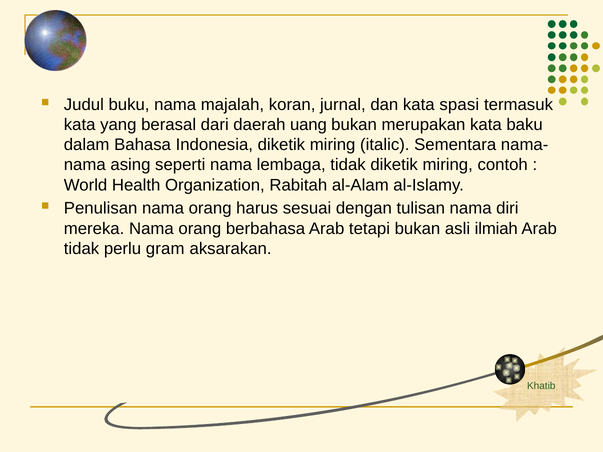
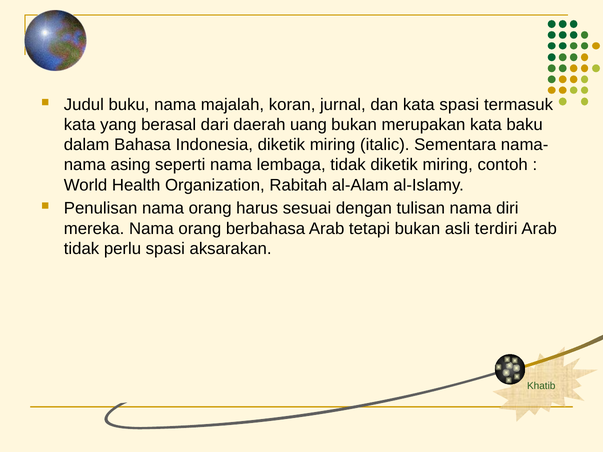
ilmiah: ilmiah -> terdiri (496, 229)
perlu gram: gram -> spasi (165, 249)
